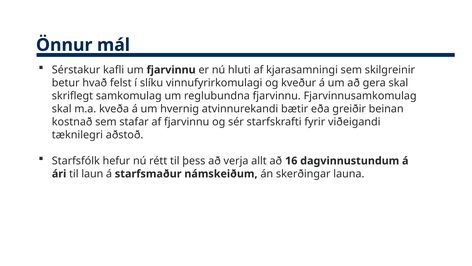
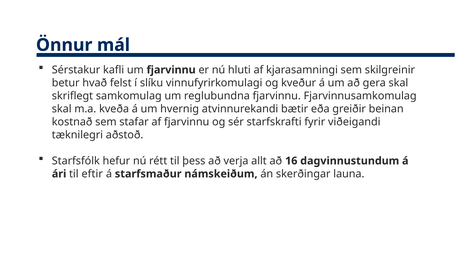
laun: laun -> eftir (92, 174)
